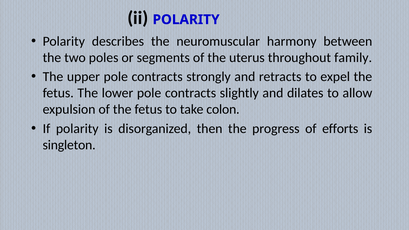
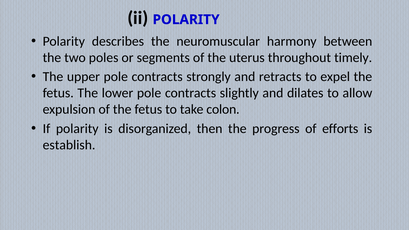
family: family -> timely (353, 58)
singleton: singleton -> establish (69, 145)
